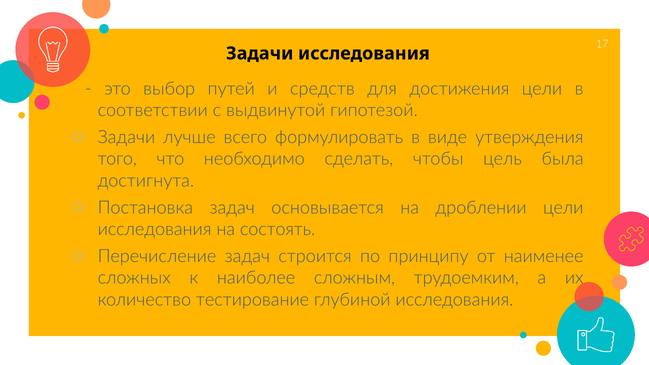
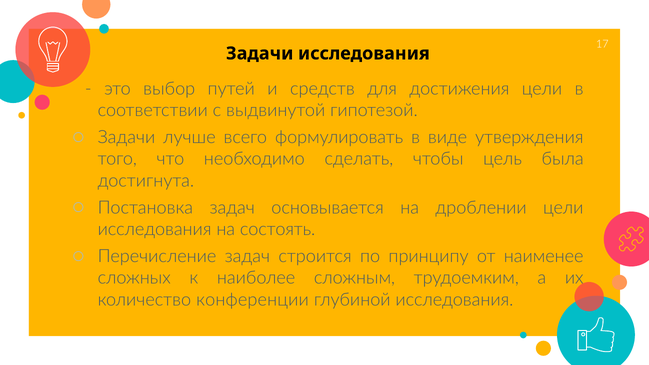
тестирование: тестирование -> конференции (252, 300)
